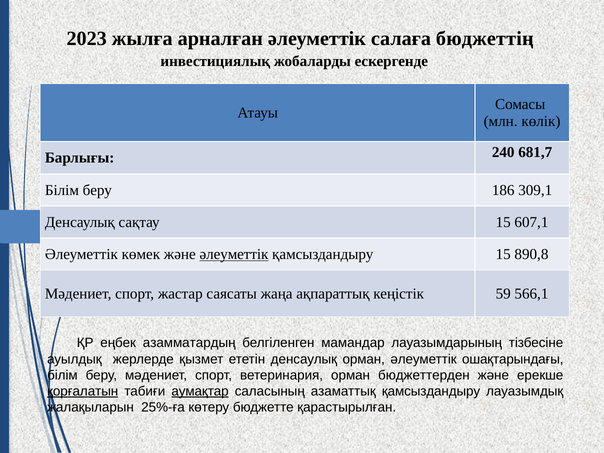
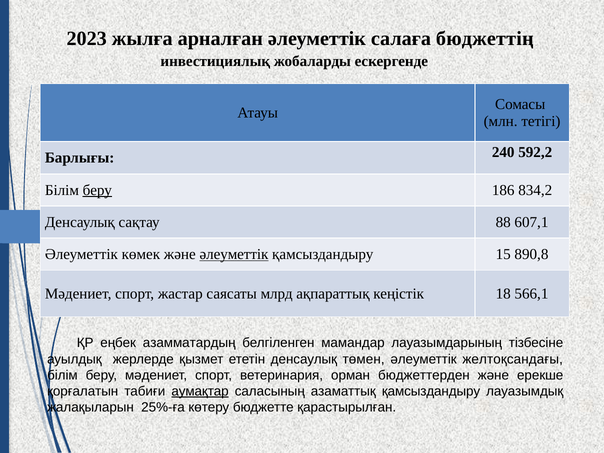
көлік: көлік -> тетігі (541, 121)
681,7: 681,7 -> 592,2 (535, 152)
беру underline: none -> present (97, 190)
309,1: 309,1 -> 834,2 (535, 190)
сақтау 15: 15 -> 88 (503, 222)
жаңа: жаңа -> млрд (277, 294)
59: 59 -> 18 (503, 294)
денсаулық орман: орман -> төмен (364, 359)
ошақтарындағы: ошақтарындағы -> желтоқсандағы (513, 359)
қорғалатын underline: present -> none (83, 391)
